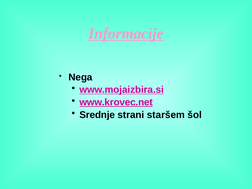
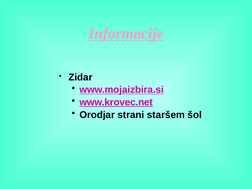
Nega: Nega -> Zidar (80, 77)
Srednje: Srednje -> Orodjar (97, 115)
